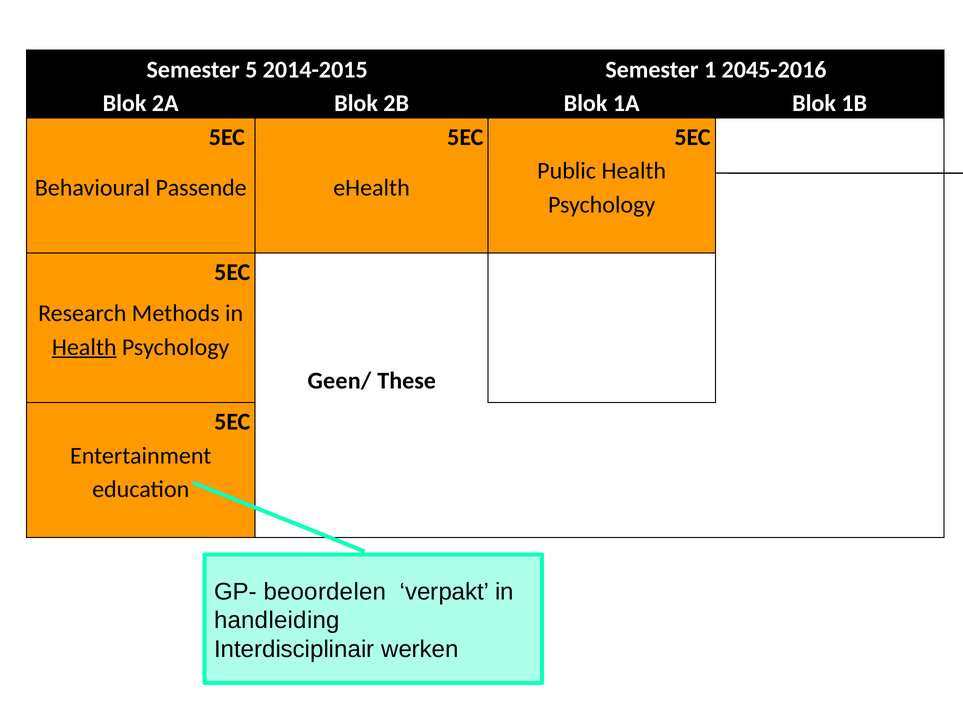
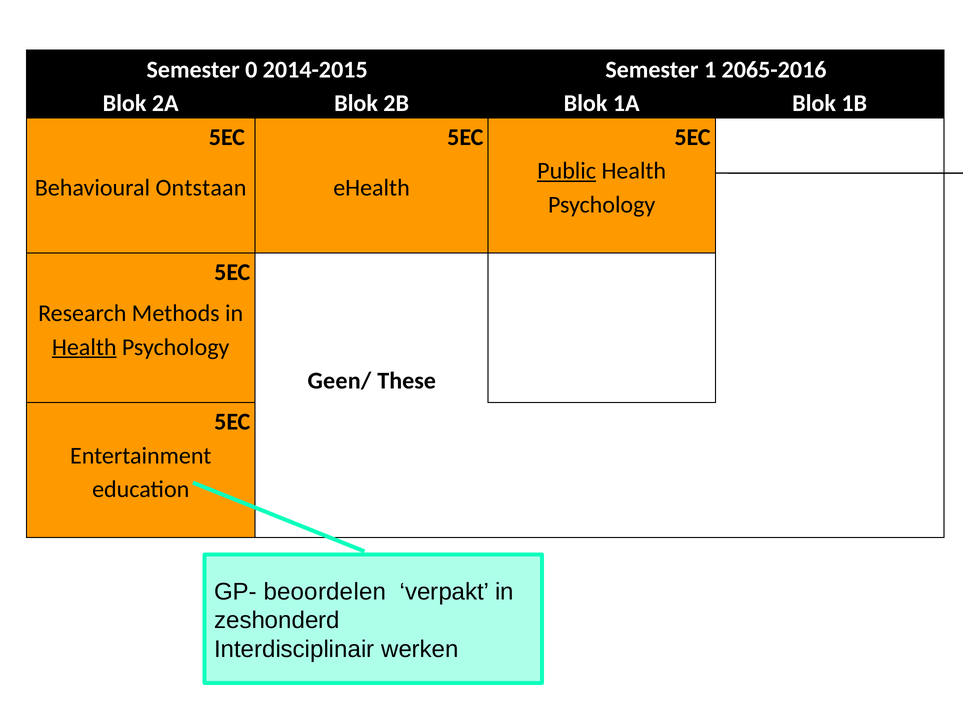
5: 5 -> 0 (251, 70)
2045-2016: 2045-2016 -> 2065-2016 (774, 70)
Public underline: none -> present (567, 171)
Passende: Passende -> Ontstaan (201, 188)
handleiding: handleiding -> zeshonderd (277, 621)
